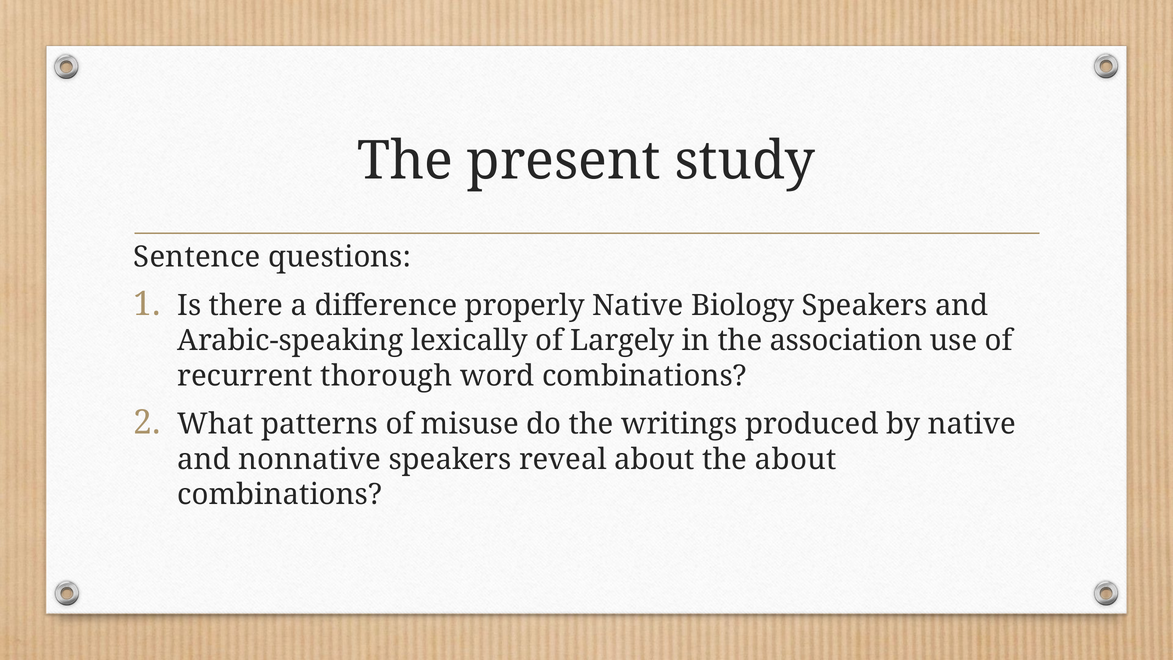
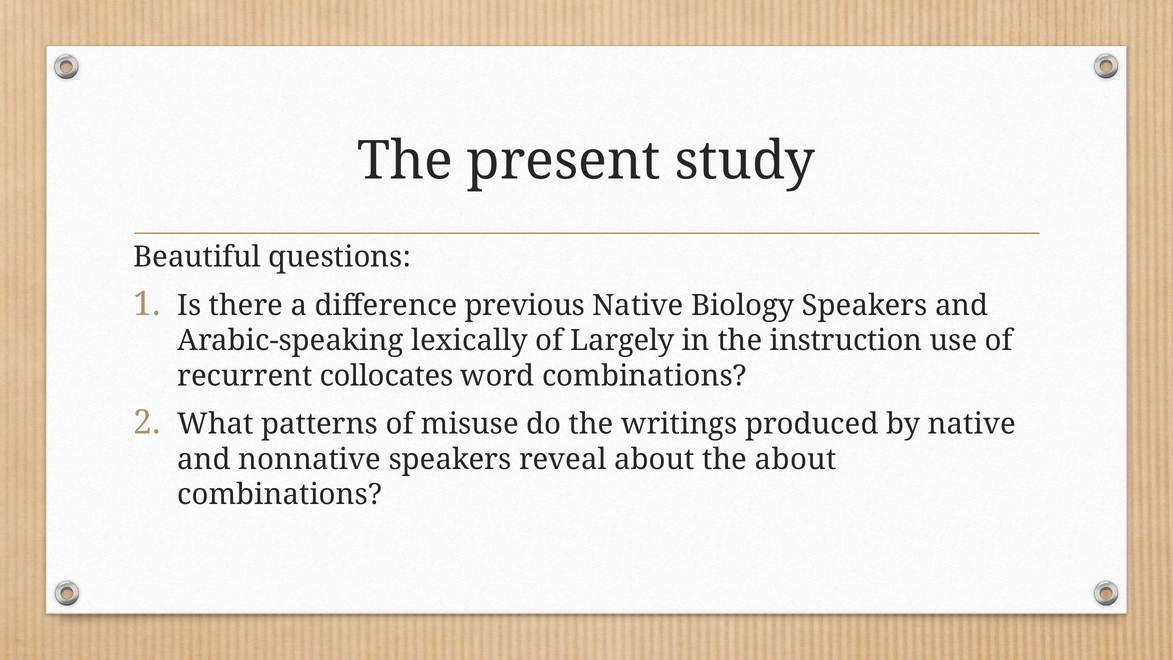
Sentence: Sentence -> Beautiful (197, 257)
properly: properly -> previous (525, 305)
association: association -> instruction (846, 341)
thorough: thorough -> collocates (387, 376)
